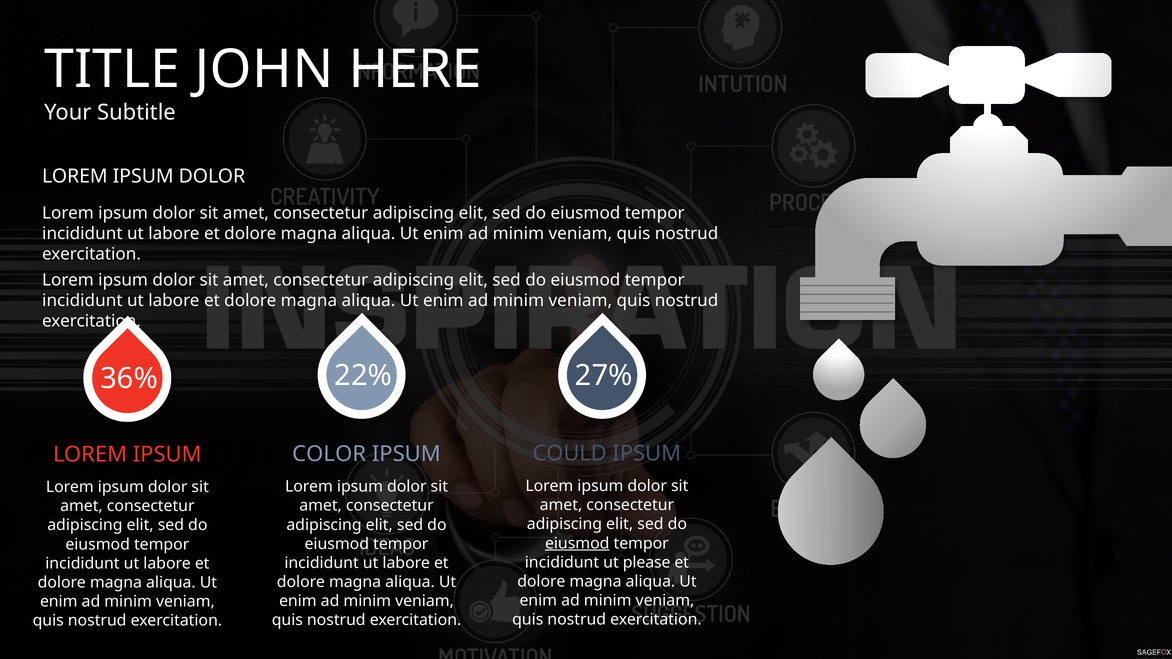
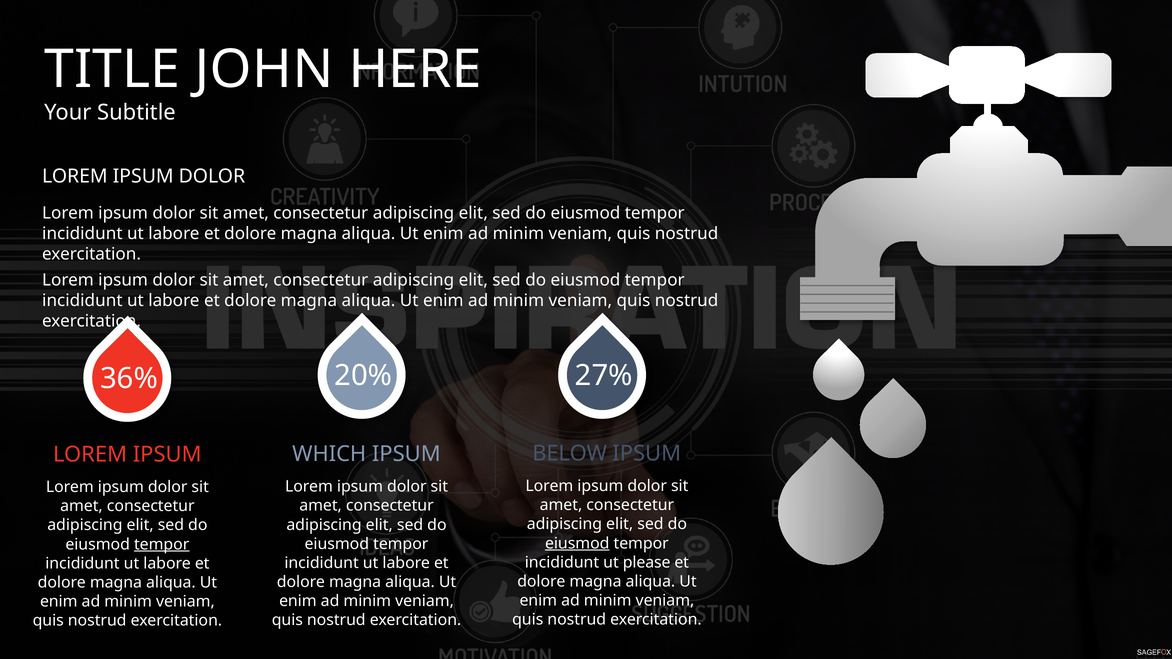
22%: 22% -> 20% (363, 376)
COULD: COULD -> BELOW (570, 454)
COLOR: COLOR -> WHICH (329, 454)
tempor underline: none -> present (162, 544)
